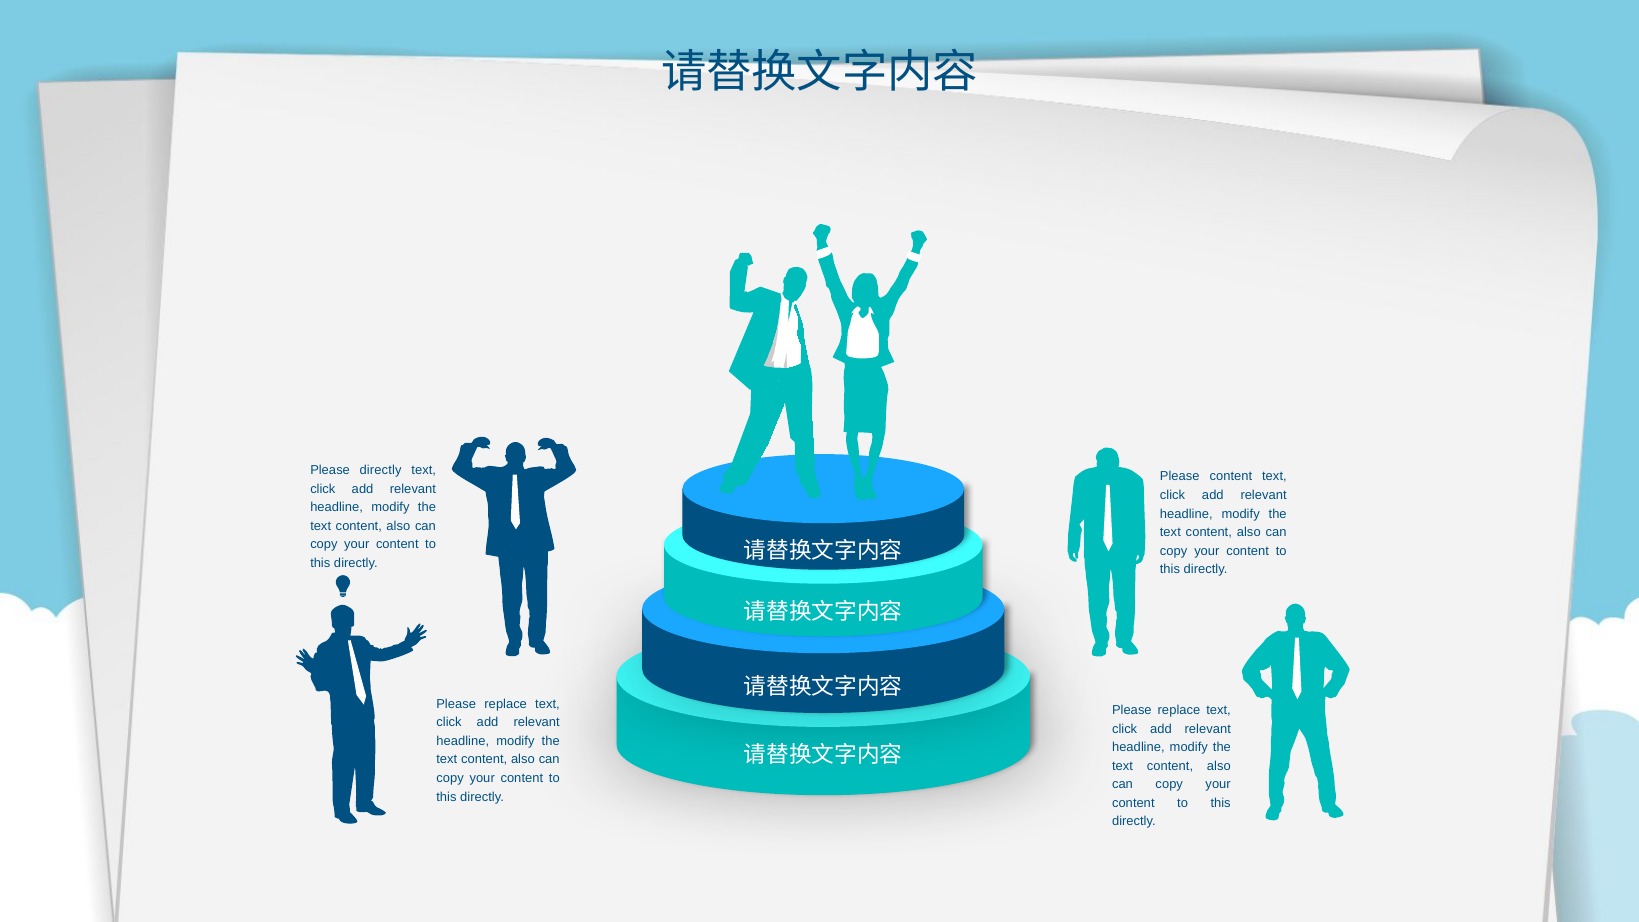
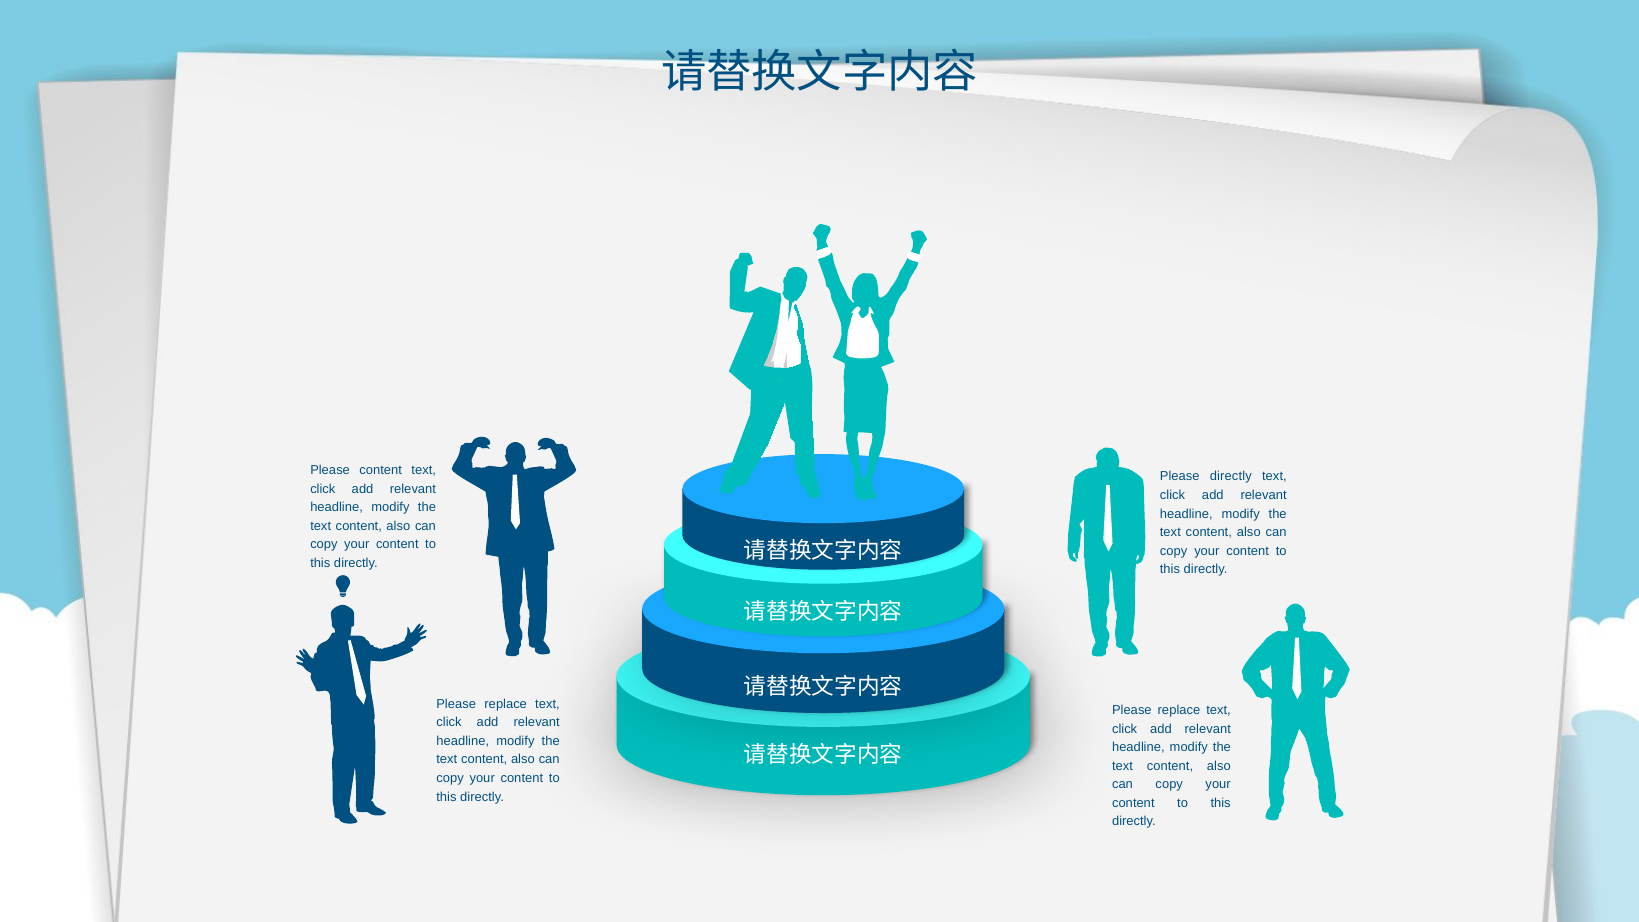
Please directly: directly -> content (381, 470)
Please content: content -> directly (1231, 477)
